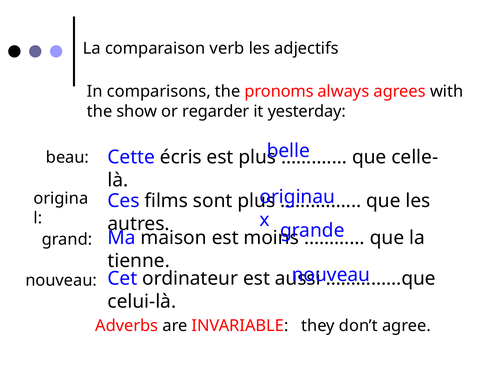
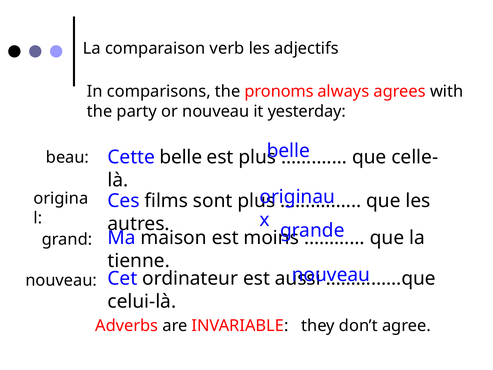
show: show -> party (137, 111)
or regarder: regarder -> nouveau (216, 111)
Cette écris: écris -> belle (181, 157)
